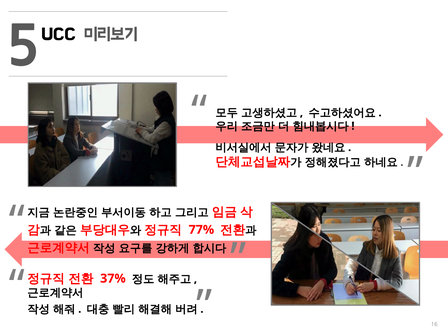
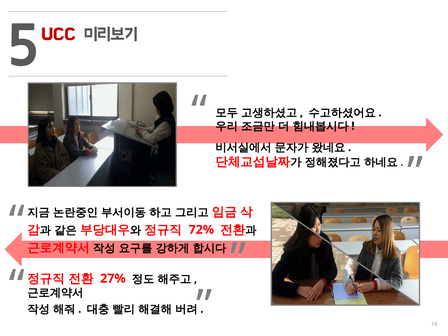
UCC colour: black -> red (59, 34)
77%: 77% -> 72% (201, 230)
37%: 37% -> 27% (113, 278)
